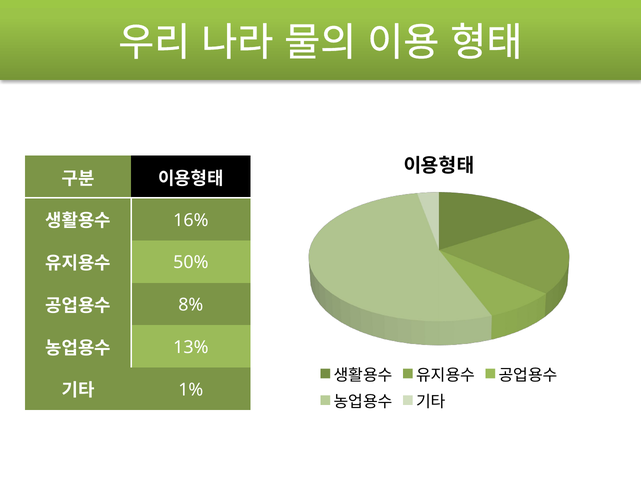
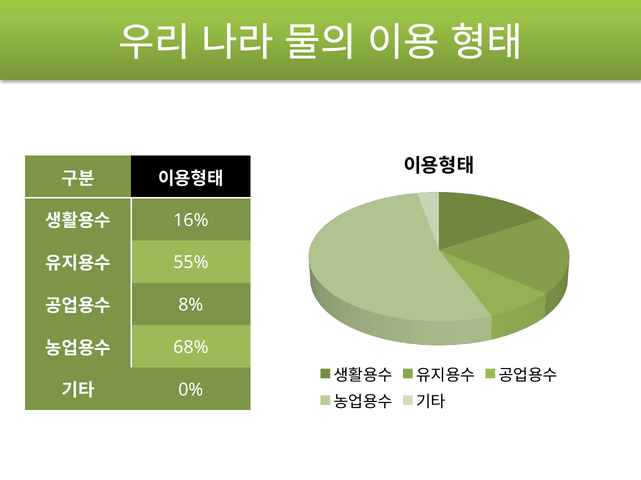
50%: 50% -> 55% (191, 263)
13%: 13% -> 68% (191, 348)
1%: 1% -> 0% (191, 390)
